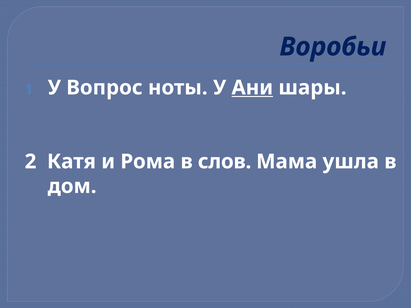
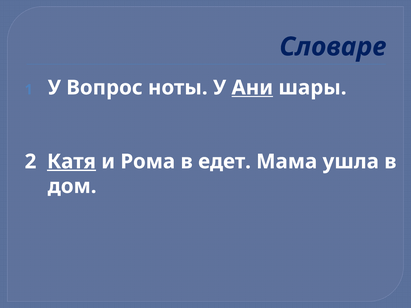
Воробьи: Воробьи -> Словаре (333, 47)
Катя underline: none -> present (71, 162)
слов: слов -> едет (225, 162)
